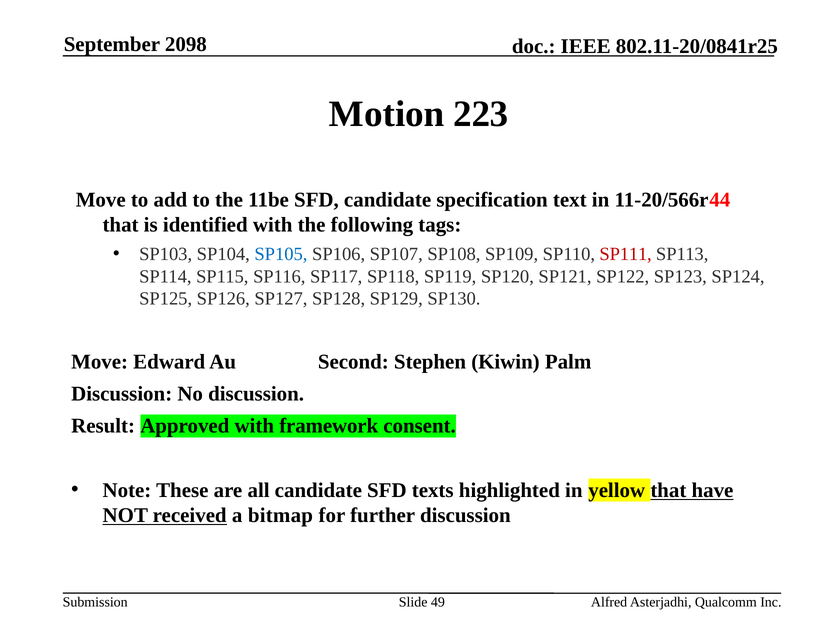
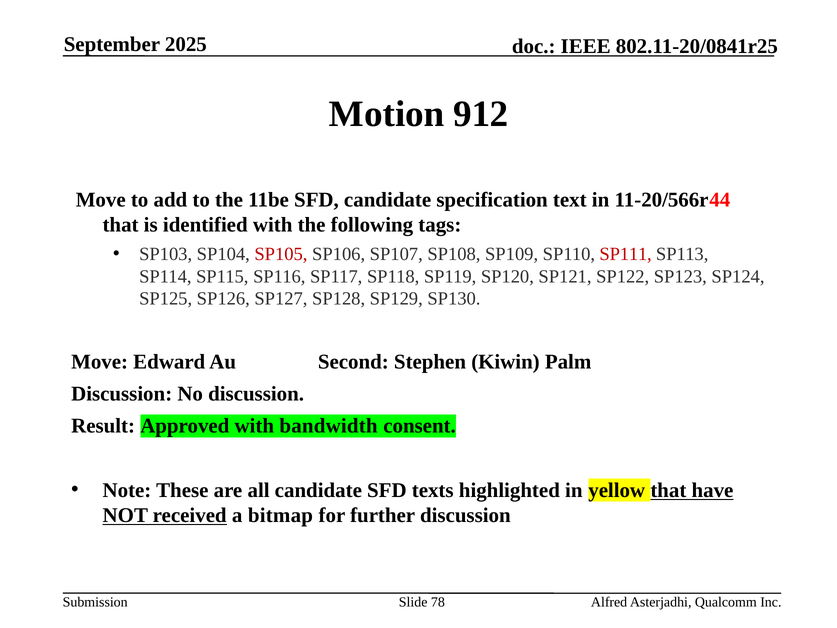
2098: 2098 -> 2025 (186, 44)
223: 223 -> 912 (481, 114)
SP105 colour: blue -> red (281, 254)
framework: framework -> bandwidth (329, 426)
49: 49 -> 78 (438, 602)
